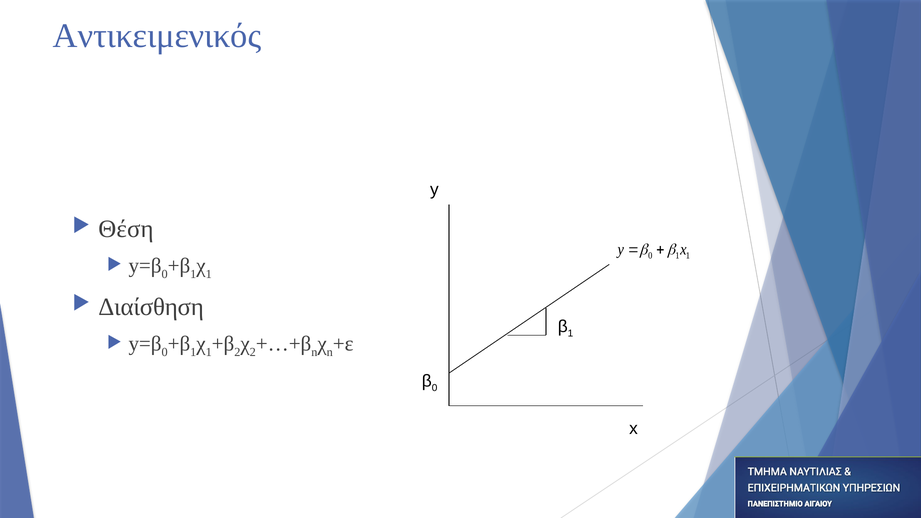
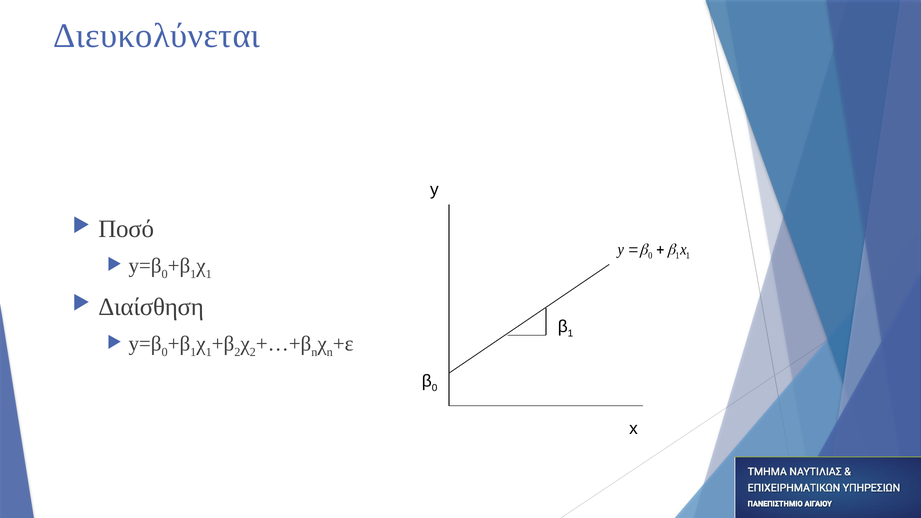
Αντικειμενικός: Αντικειμενικός -> Διευκολύνεται (157, 36)
Θέση: Θέση -> Ποσό (126, 229)
